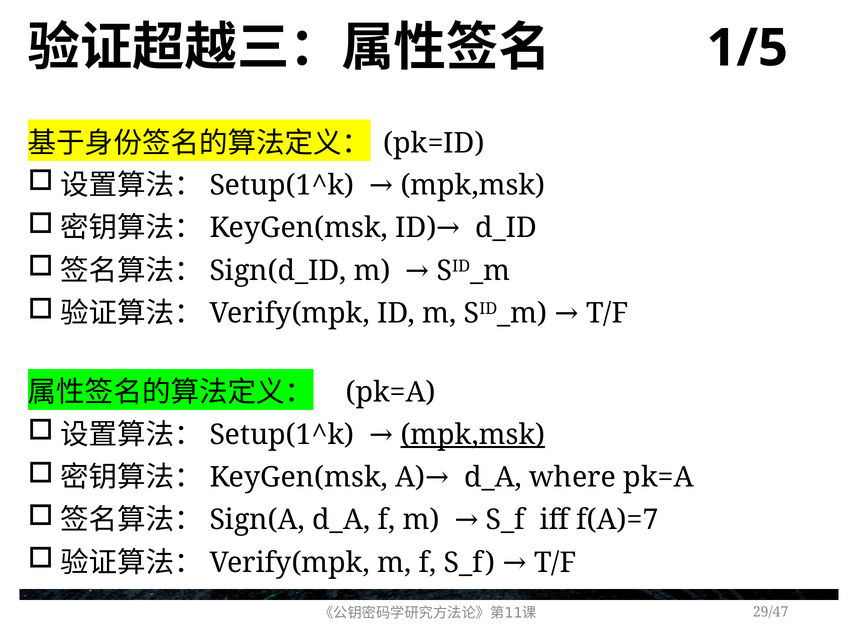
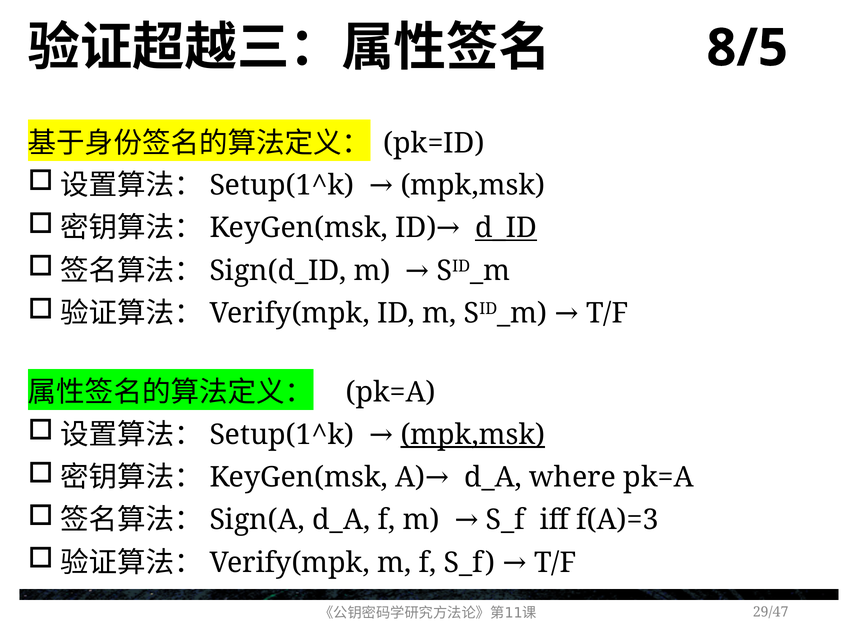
1/5: 1/5 -> 8/5 (747, 48)
d_ID underline: none -> present (506, 228)
f(A)=7: f(A)=7 -> f(A)=3 (618, 520)
